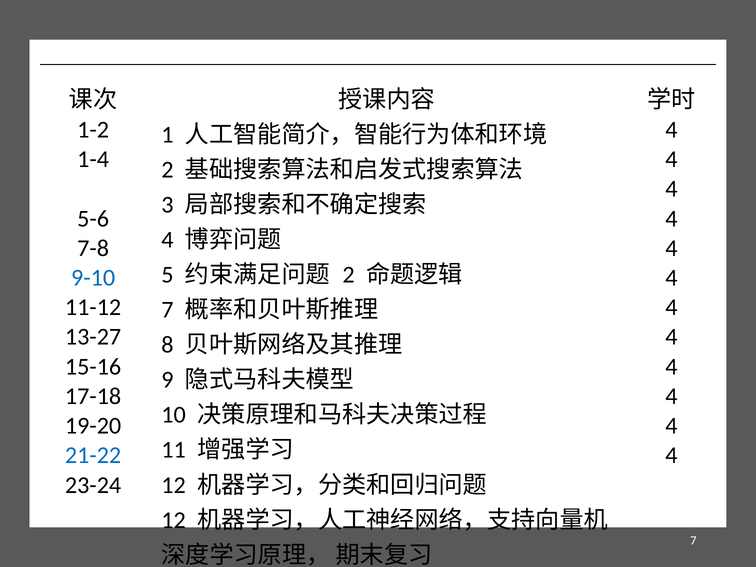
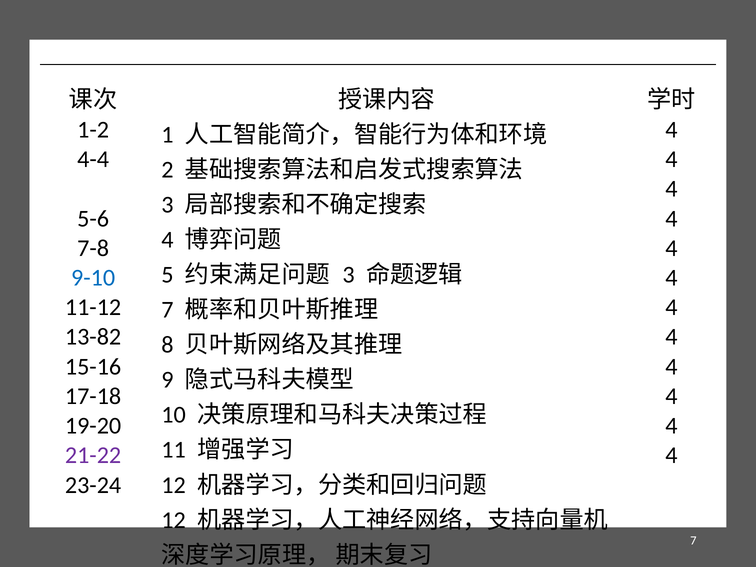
1-4: 1-4 -> 4-4 (93, 159)
2: 2 -> 3 (349, 275)
13-27: 13-27 -> 13-82 (93, 337)
21-22 colour: blue -> purple (93, 455)
